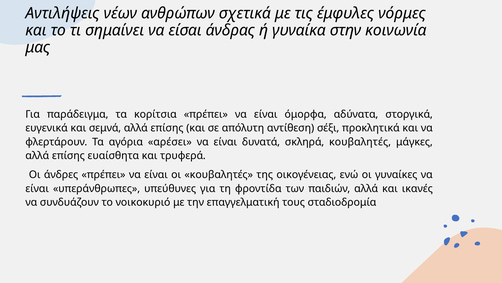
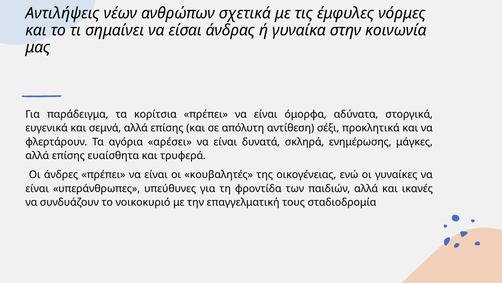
σκληρά κουβαλητές: κουβαλητές -> ενημέρωσης (360, 142)
